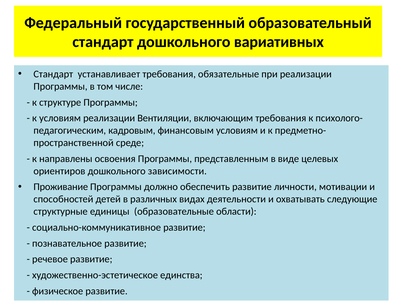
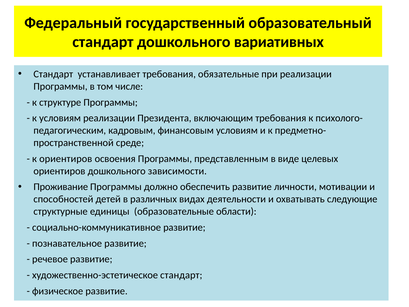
Вентиляции: Вентиляции -> Президента (164, 118)
к направлены: направлены -> ориентиров (66, 159)
художественно-эстетическое единства: единства -> стандарт (181, 275)
